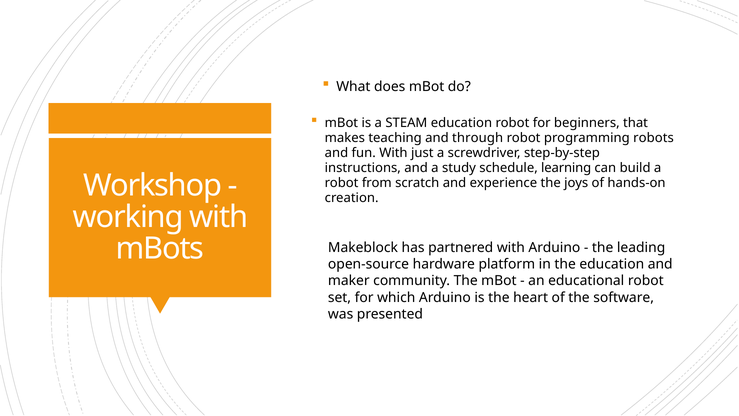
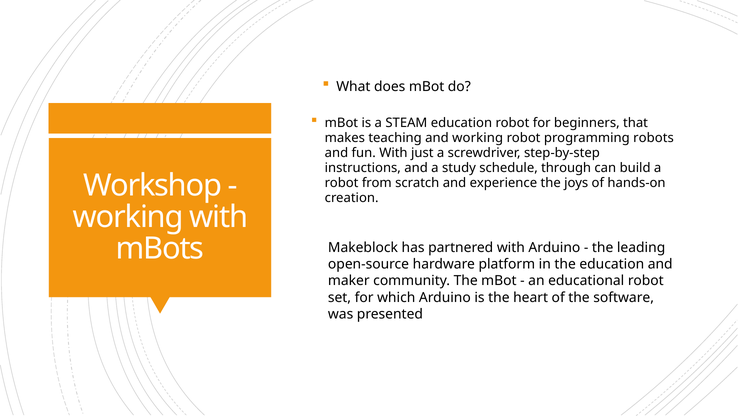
and through: through -> working (478, 138)
learning: learning -> through (566, 168)
